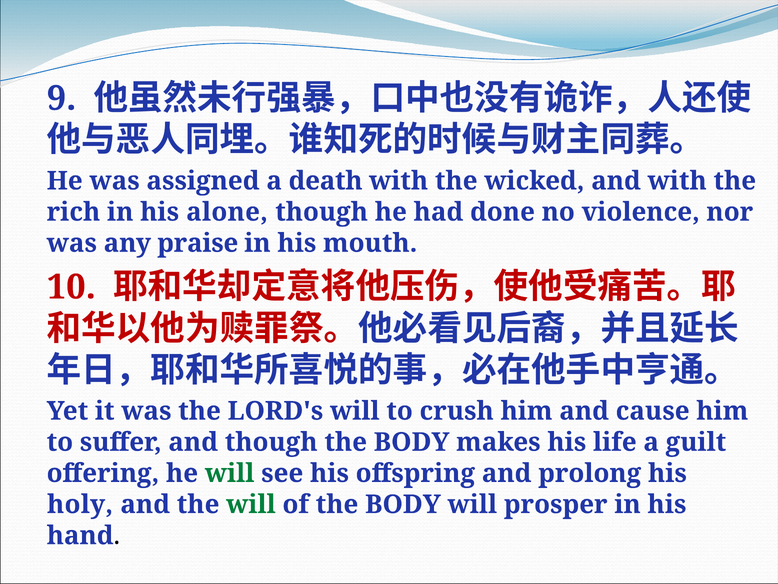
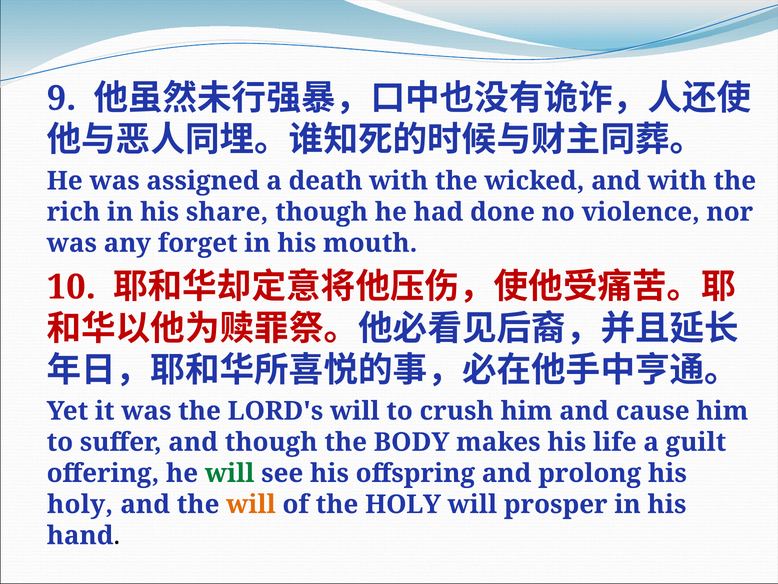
alone: alone -> share (227, 212)
praise: praise -> forget (198, 243)
will colour: green -> orange (251, 504)
of the BODY: BODY -> HOLY (403, 504)
